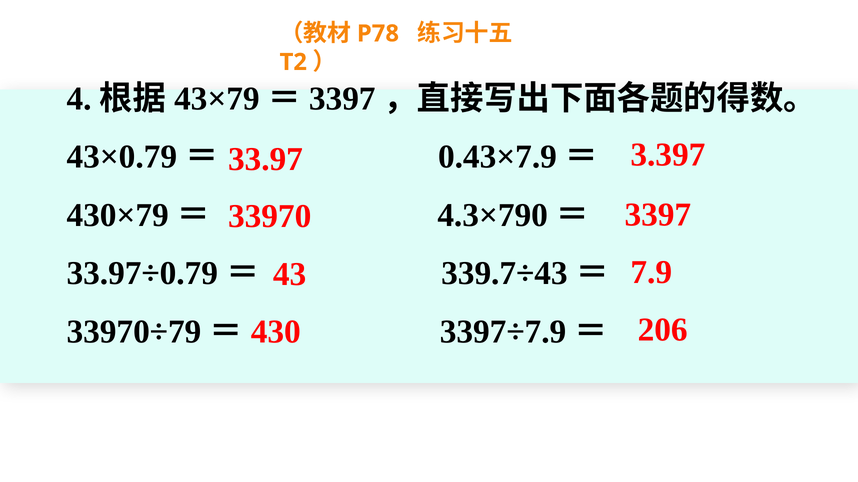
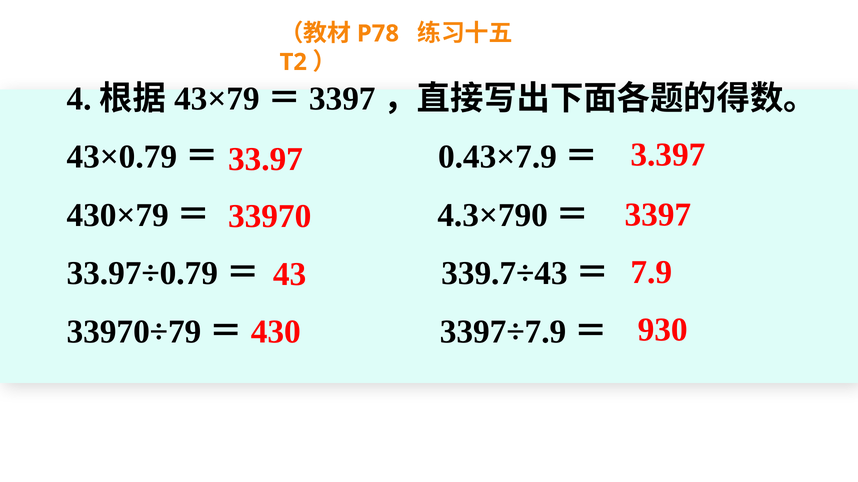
206: 206 -> 930 (663, 330)
